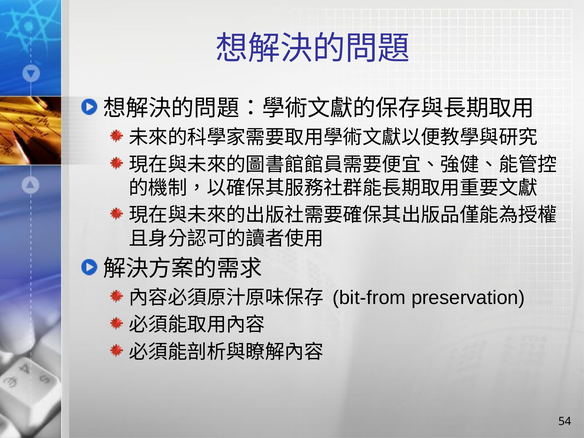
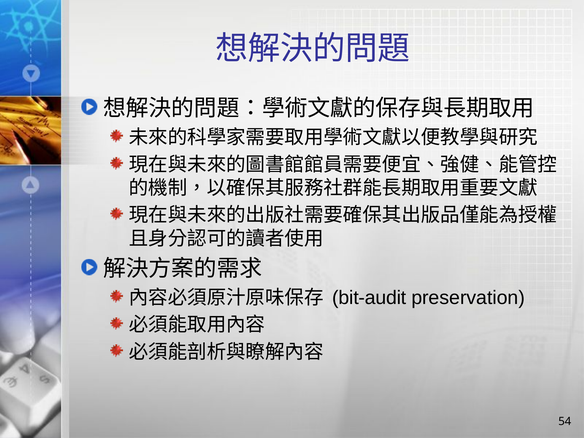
bit-from: bit-from -> bit-audit (369, 298)
